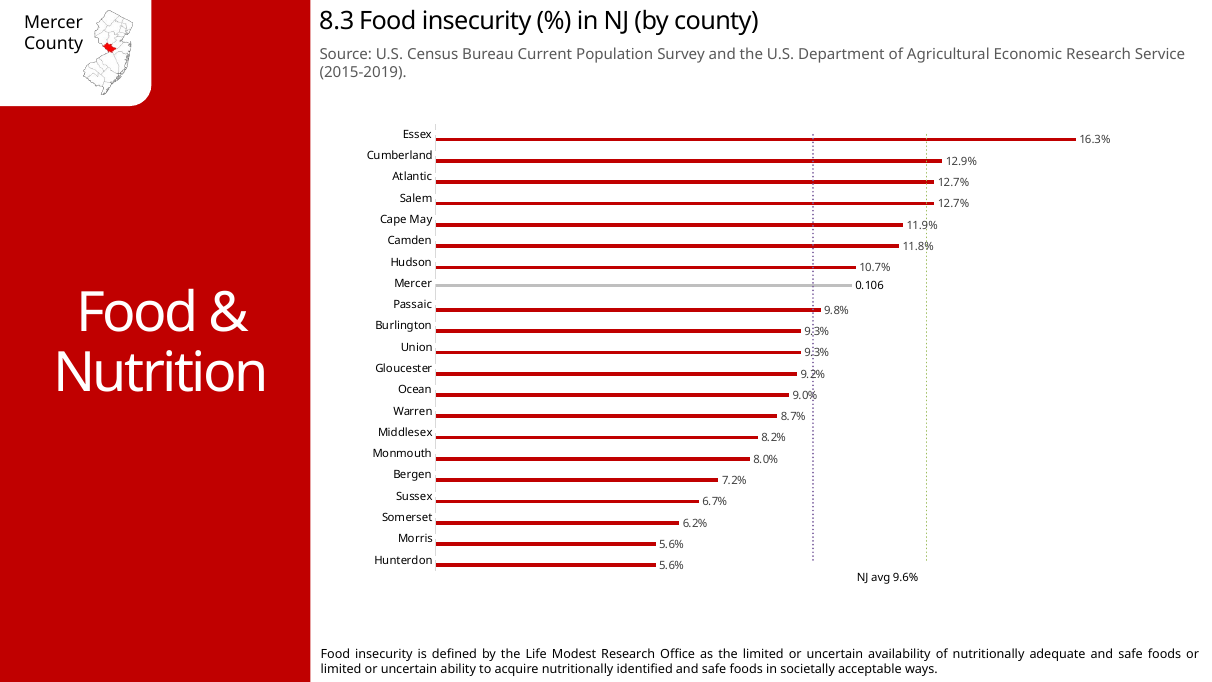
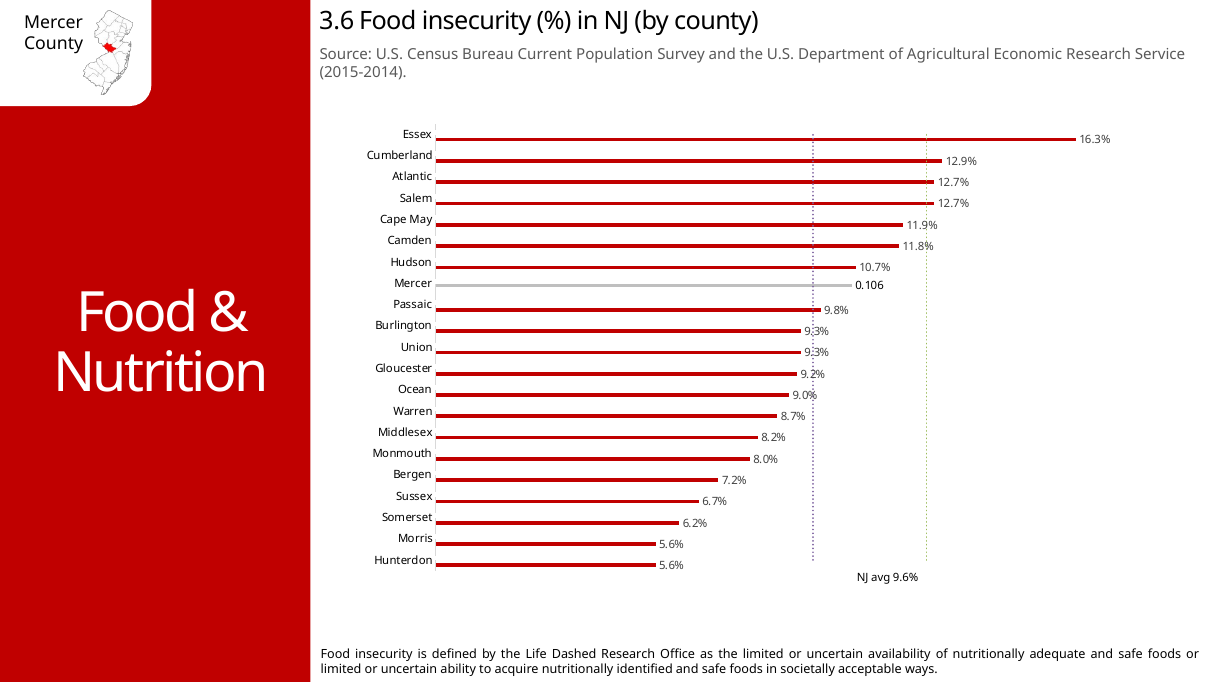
8.3: 8.3 -> 3.6 (337, 21)
2015-2019: 2015-2019 -> 2015-2014 (363, 73)
Modest: Modest -> Dashed (574, 654)
